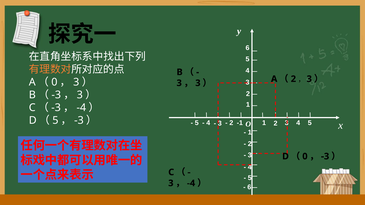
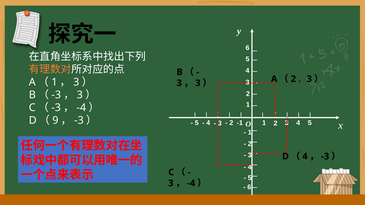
0: 0 -> 1 (54, 82)
5: 5 -> 9 (55, 121)
0: 0 -> 4 (305, 157)
